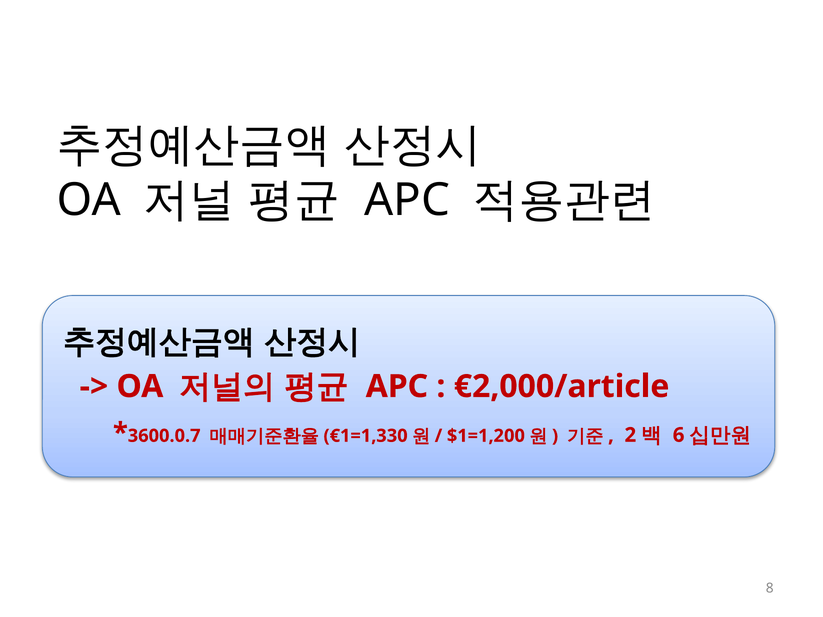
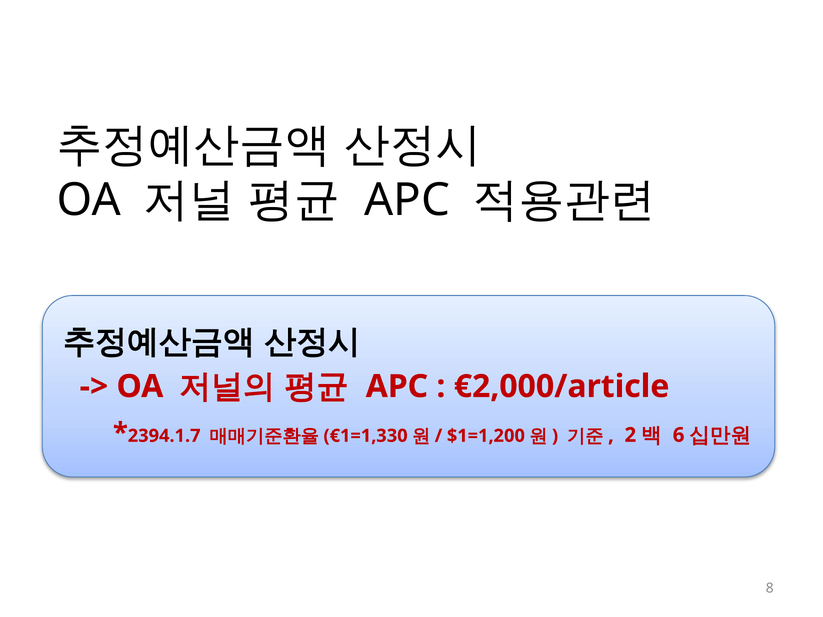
3600.0.7: 3600.0.7 -> 2394.1.7 (164, 436)
